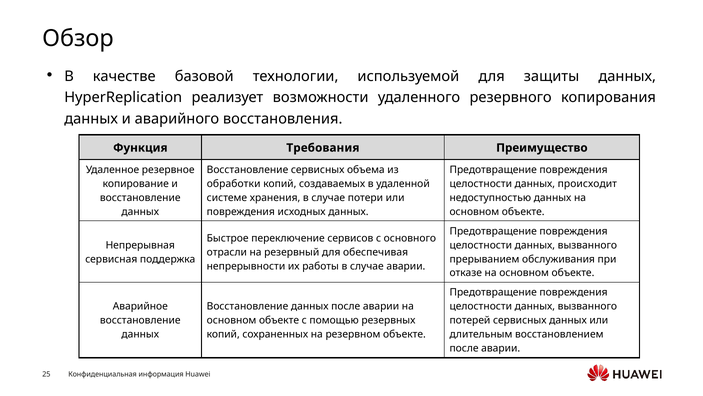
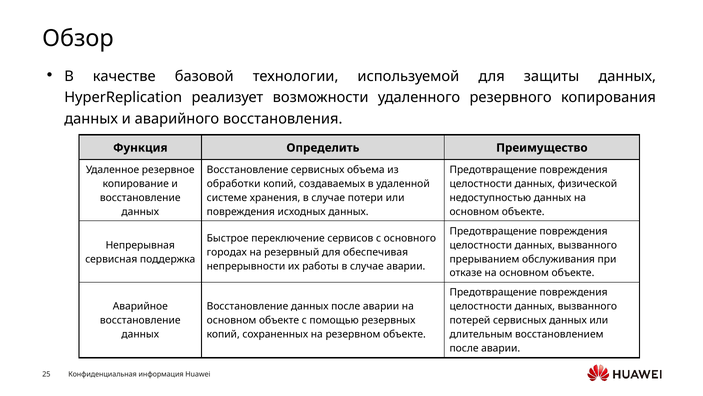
Требования: Требования -> Определить (323, 148)
происходит: происходит -> физической (587, 183)
отрасли: отрасли -> городах (227, 252)
